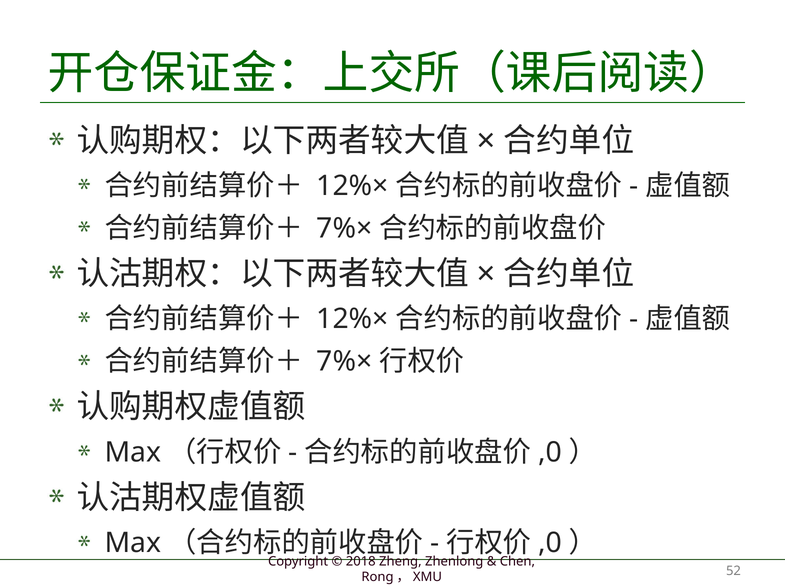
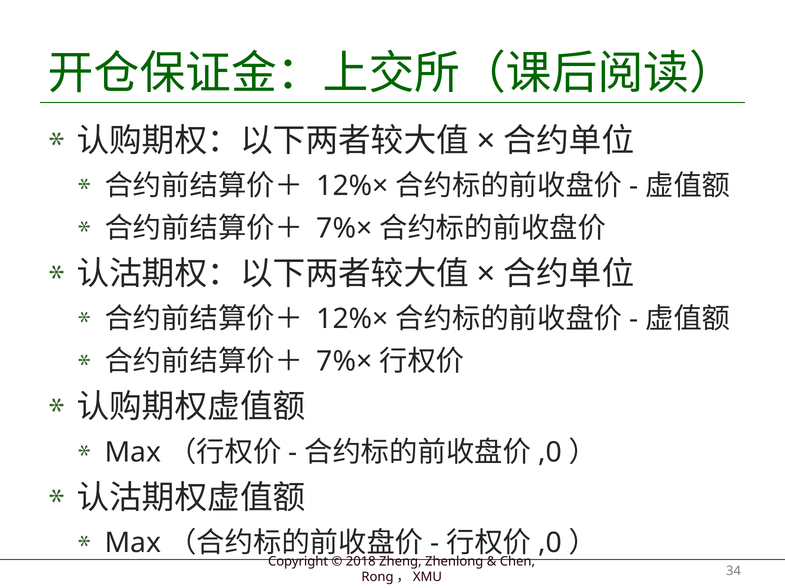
52: 52 -> 34 (733, 572)
